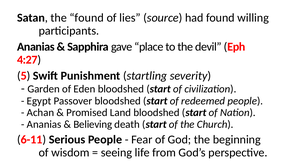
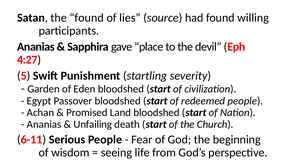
Believing: Believing -> Unfailing (93, 124)
